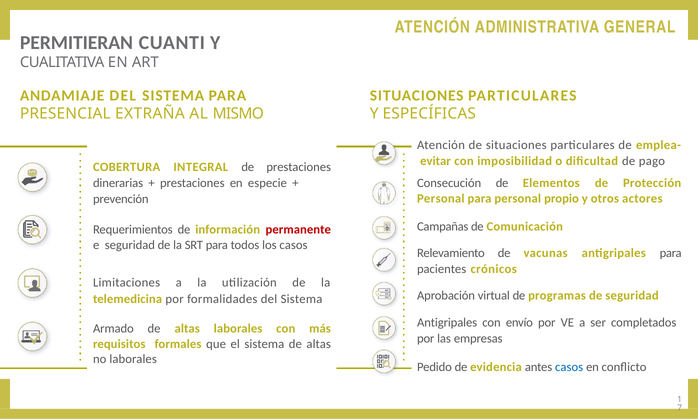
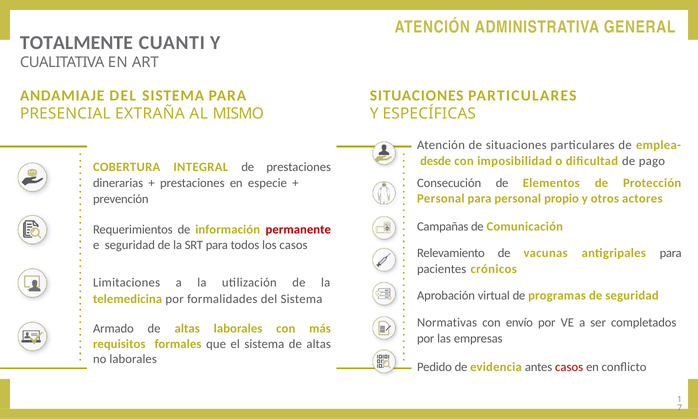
PERMITIERAN: PERMITIERAN -> TOTALMENTE (76, 43)
evitar: evitar -> desde (436, 161)
Antigripales: Antigripales -> Normativas (447, 322)
casos colour: blue -> red (569, 367)
